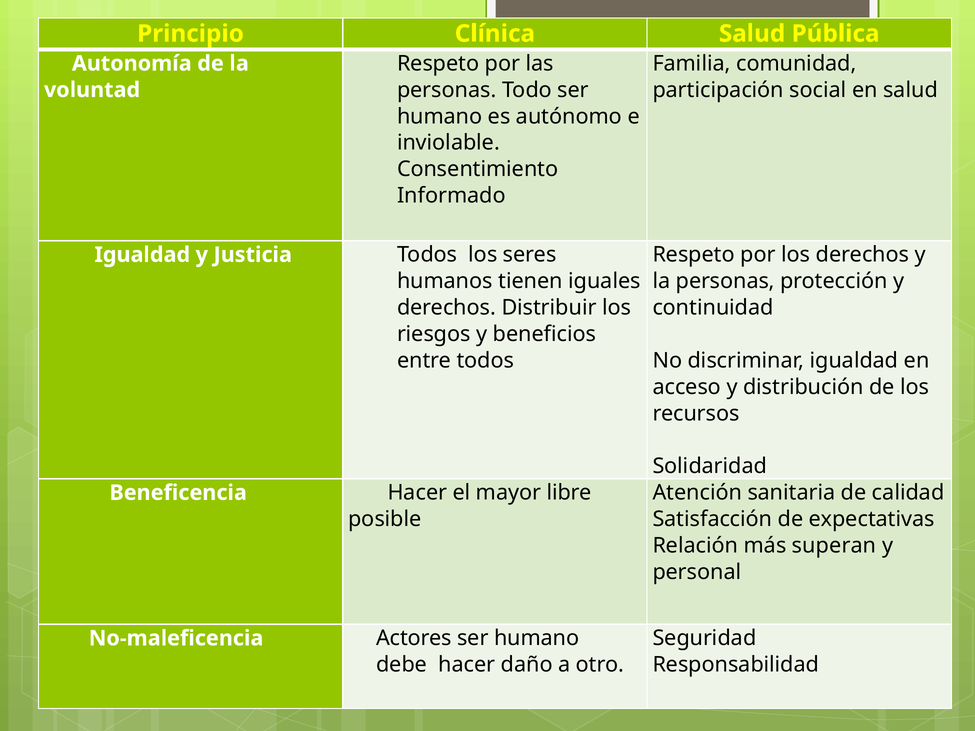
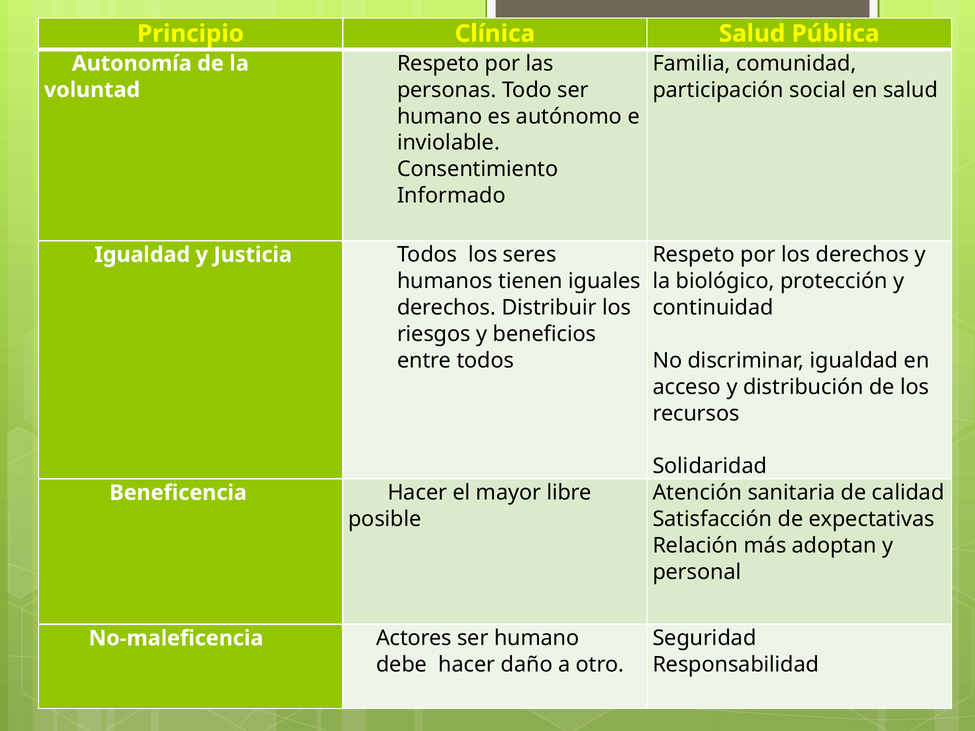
la personas: personas -> biológico (725, 281)
superan: superan -> adoptan (834, 546)
